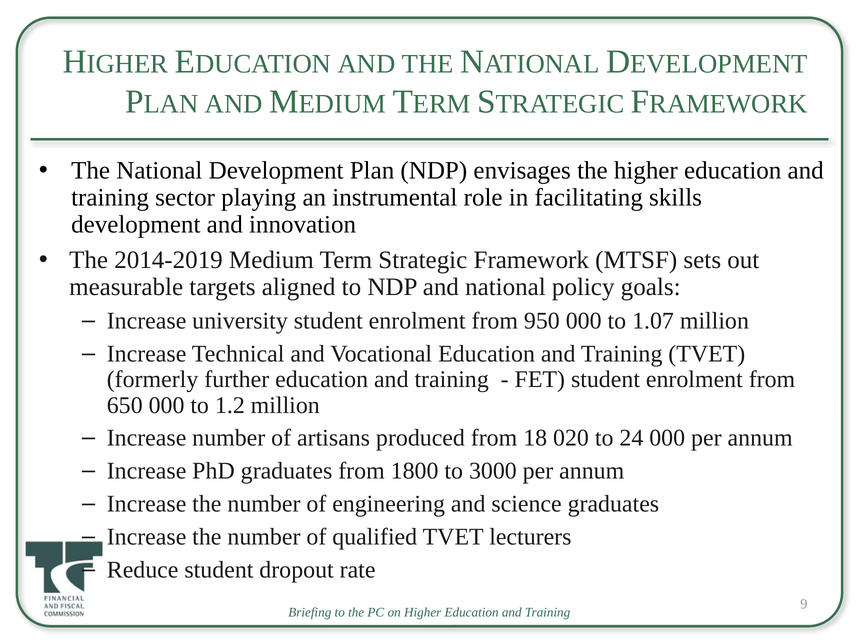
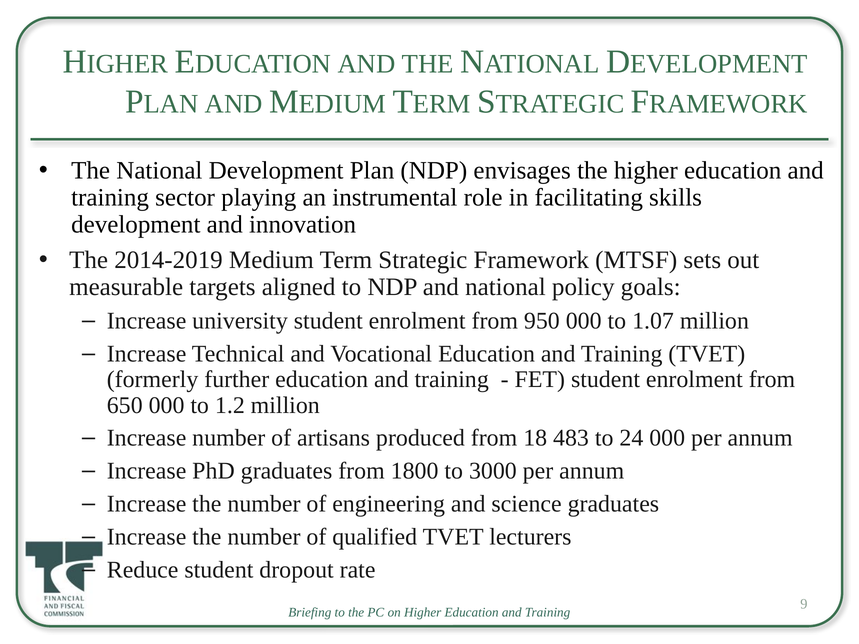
020: 020 -> 483 (571, 438)
